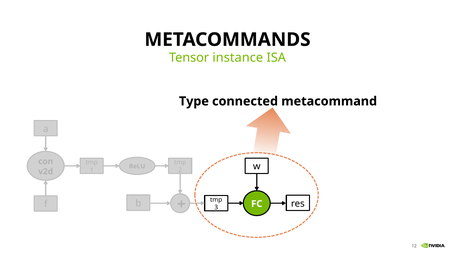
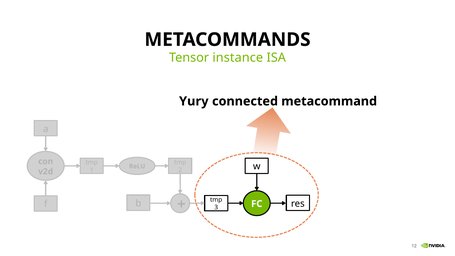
Type: Type -> Yury (194, 101)
